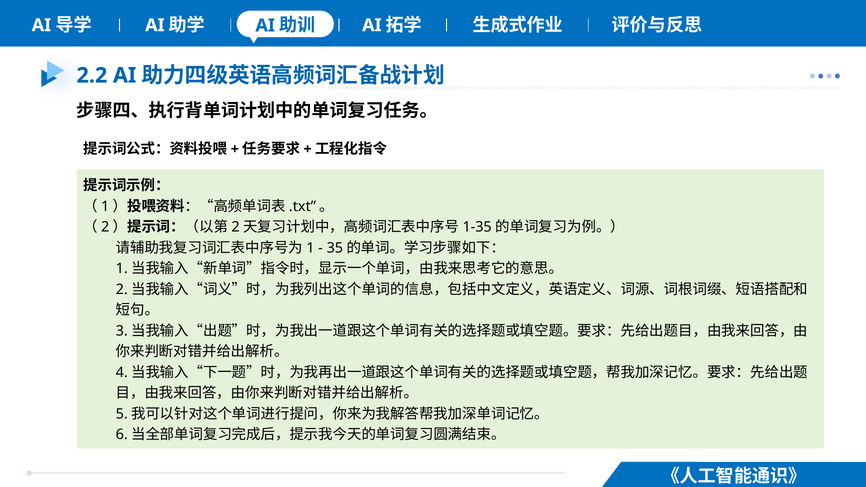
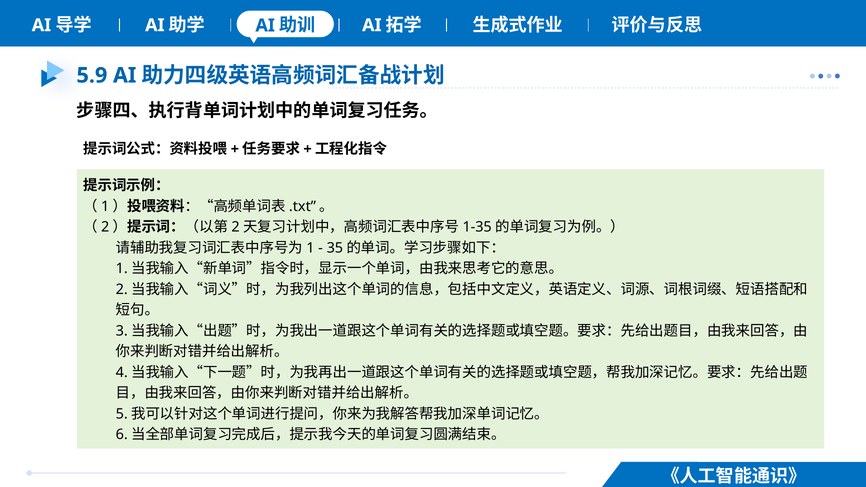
2.2: 2.2 -> 5.9 (92, 75)
